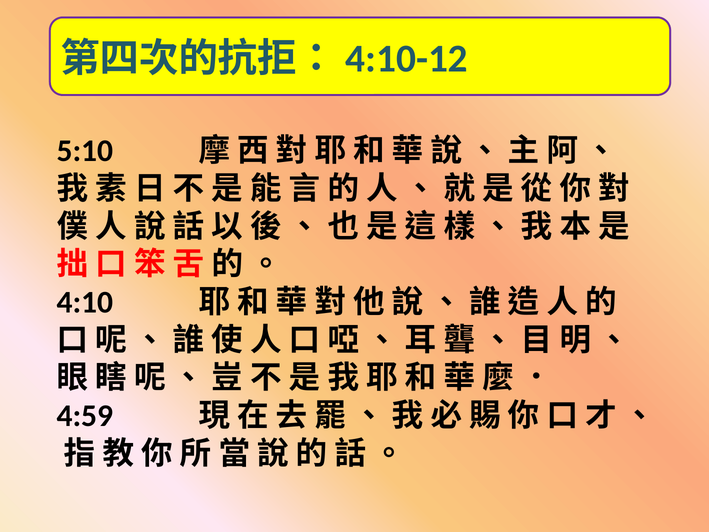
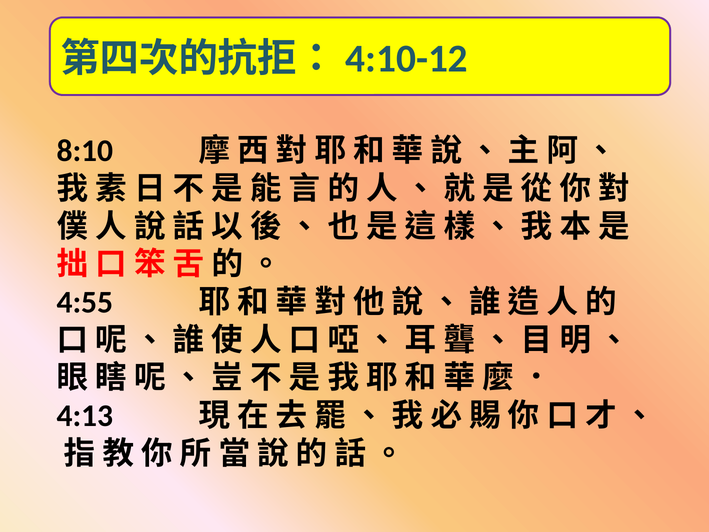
5:10: 5:10 -> 8:10 (85, 151)
4:10: 4:10 -> 4:55 (85, 302)
4:59: 4:59 -> 4:13 (85, 416)
